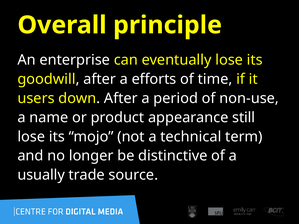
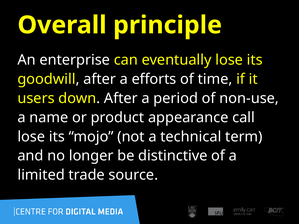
still: still -> call (244, 118)
usually: usually -> limited (41, 175)
